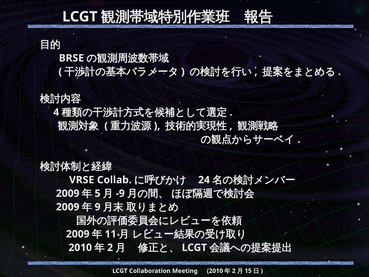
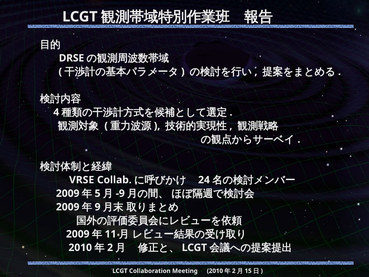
BRSE: BRSE -> DRSE (71, 58)
